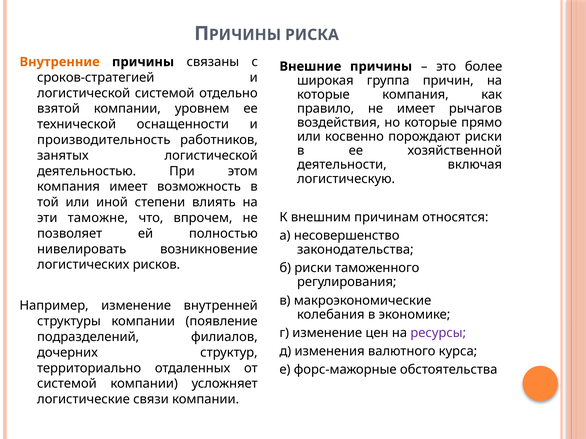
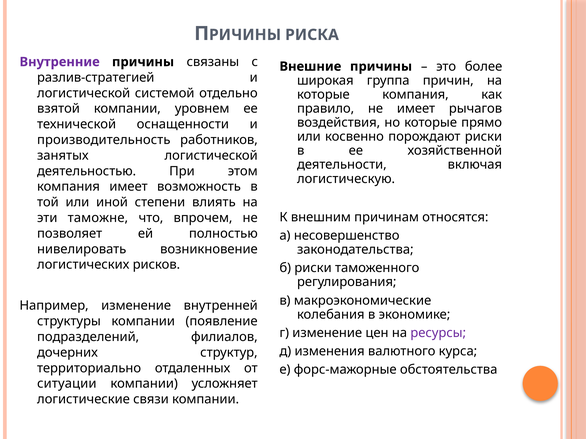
Внутренние colour: orange -> purple (60, 62)
сроков-стратегией: сроков-стратегией -> разлив-стратегией (96, 78)
системой: системой -> ситуации (67, 384)
